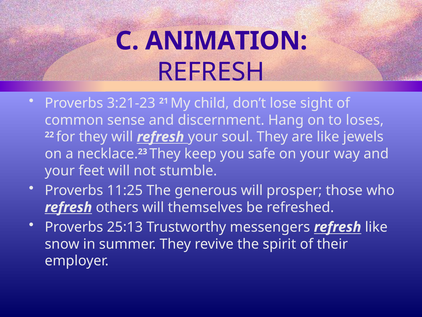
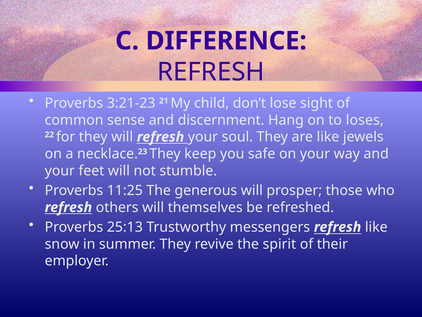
ANIMATION: ANIMATION -> DIFFERENCE (226, 41)
